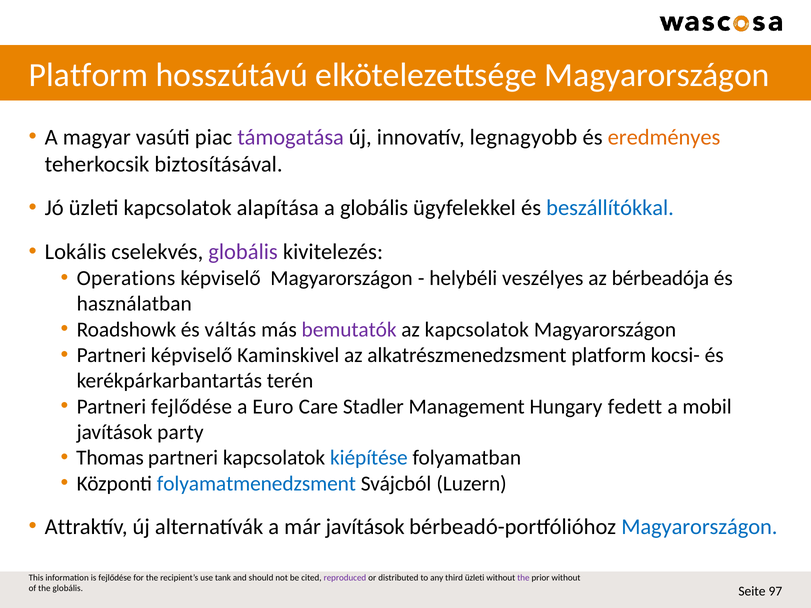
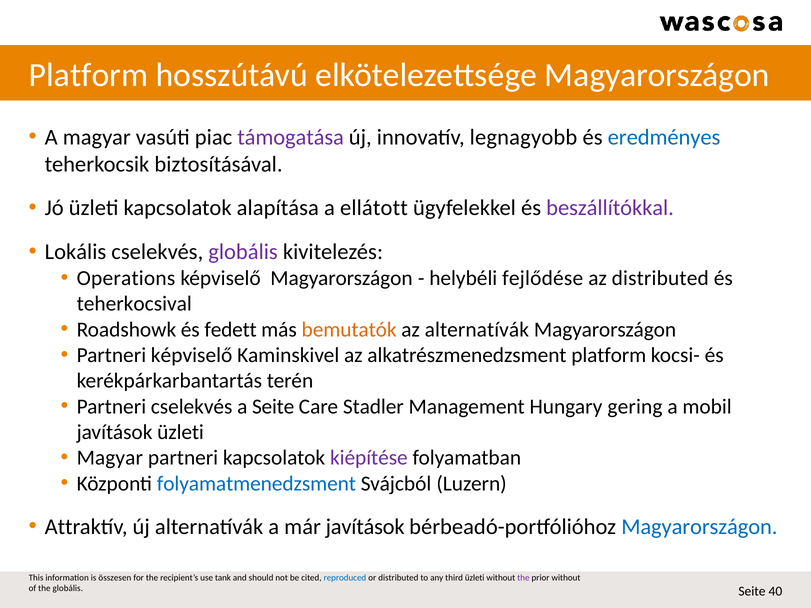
eredményes colour: orange -> blue (664, 137)
a globális: globális -> ellátott (374, 208)
beszállítókkal colour: blue -> purple (610, 208)
veszélyes: veszélyes -> fejlődése (543, 278)
az bérbeadója: bérbeadója -> distributed (660, 278)
használatban: használatban -> teherkocsival (134, 304)
váltás: váltás -> fedett (231, 330)
bemutatók colour: purple -> orange (349, 330)
az kapcsolatok: kapcsolatok -> alternatívák (477, 330)
Partneri fejlődése: fejlődése -> cselekvés (192, 407)
a Euro: Euro -> Seite (273, 407)
fedett: fedett -> gering (635, 407)
javítások party: party -> üzleti (181, 432)
Thomas: Thomas -> Magyar (110, 458)
kiépítése colour: blue -> purple (369, 458)
is fejlődése: fejlődése -> összesen (115, 578)
reproduced colour: purple -> blue (345, 578)
97: 97 -> 40 (775, 592)
